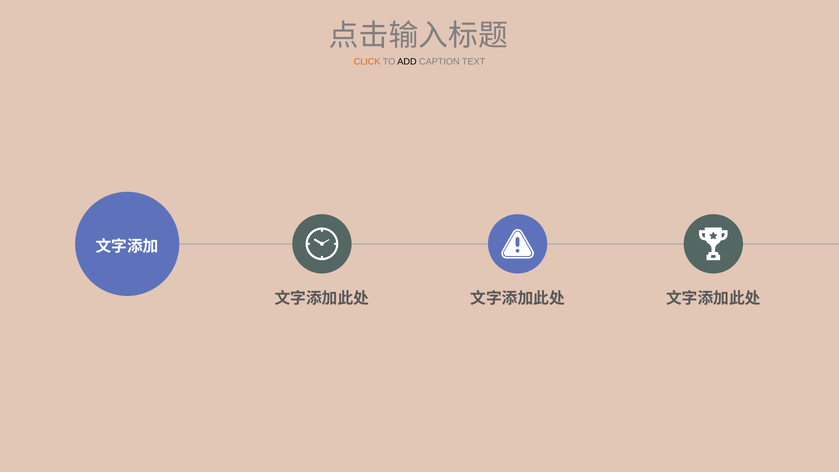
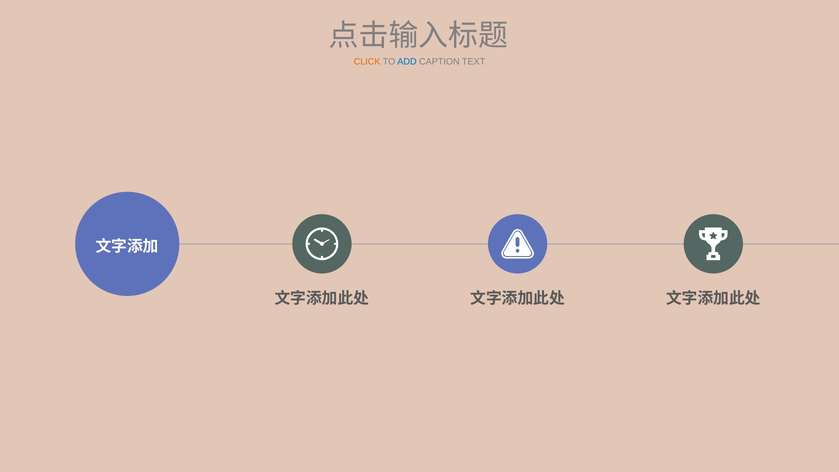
ADD colour: black -> blue (407, 62)
